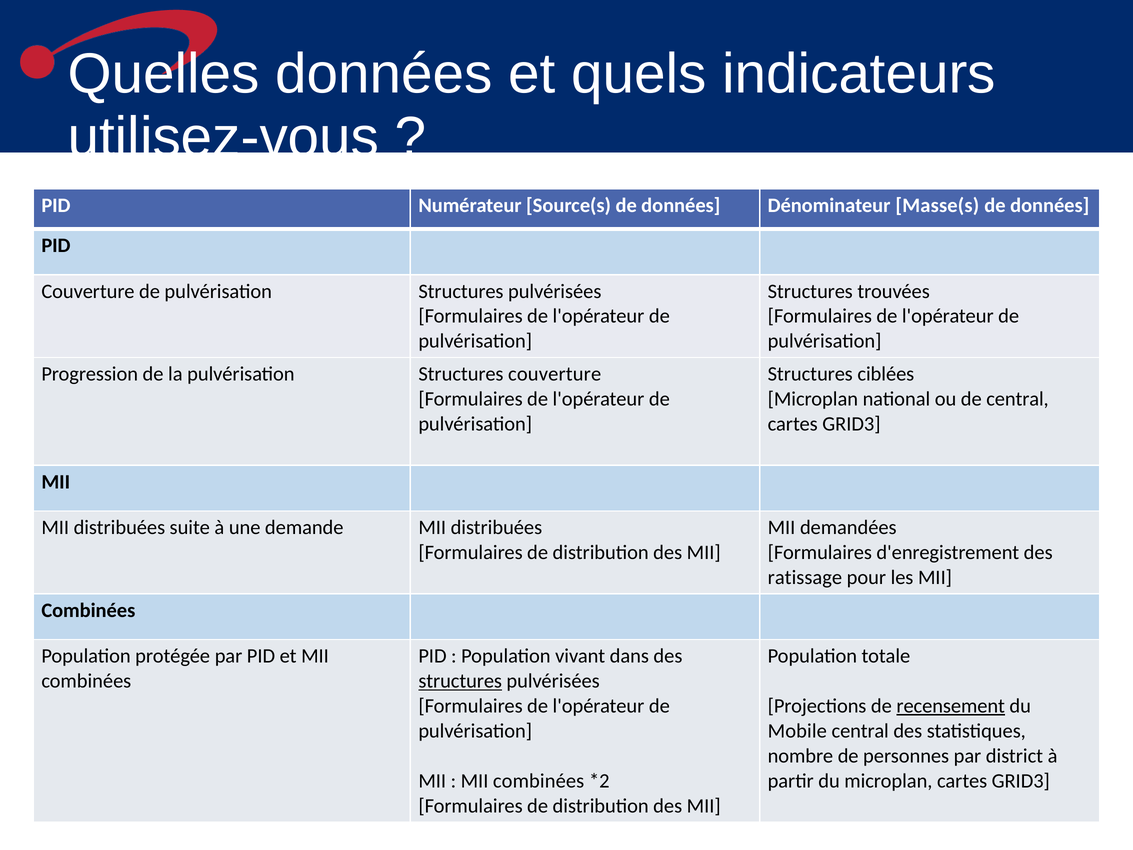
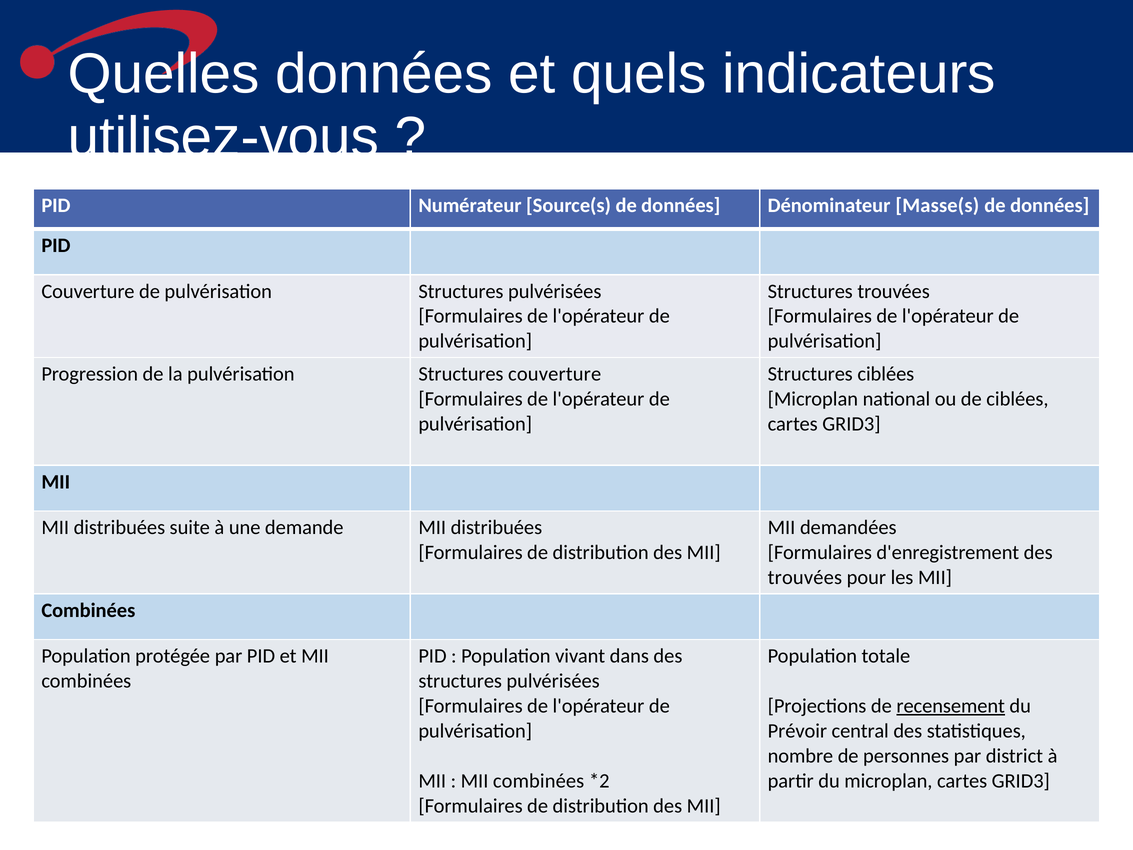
de central: central -> ciblées (1017, 399)
ratissage: ratissage -> trouvées (805, 577)
structures underline: present -> none (460, 681)
Mobile: Mobile -> Prévoir (797, 731)
